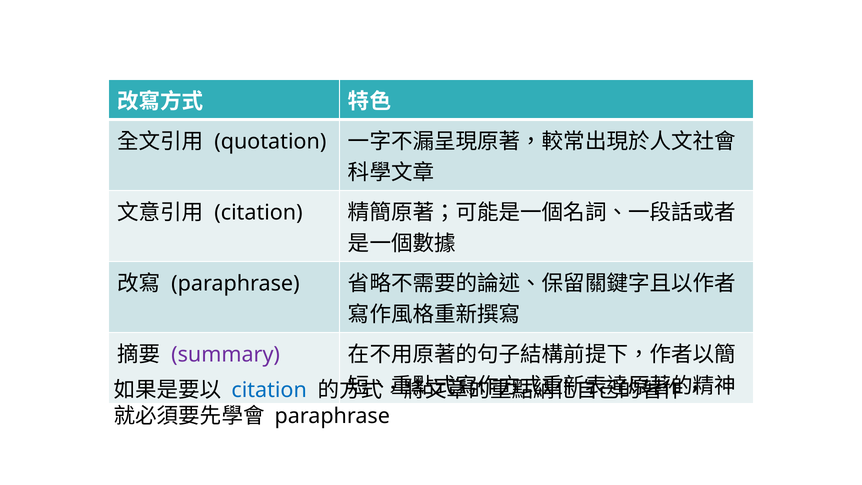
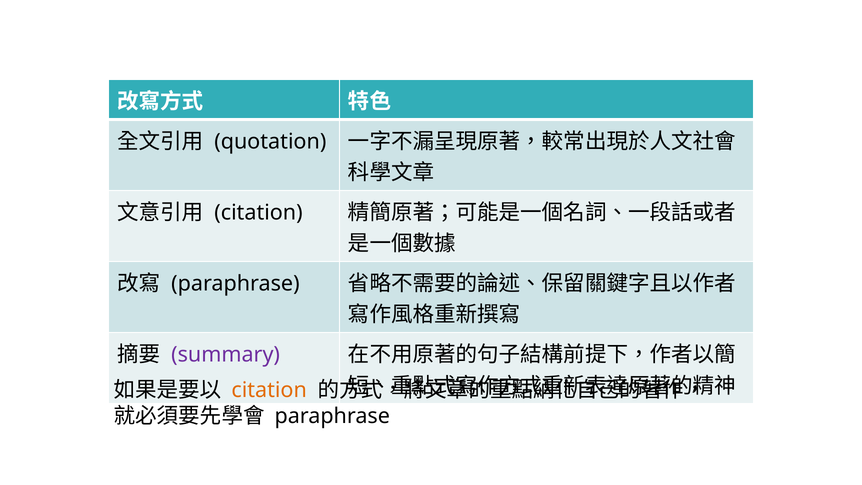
citation colour: blue -> orange (269, 390)
